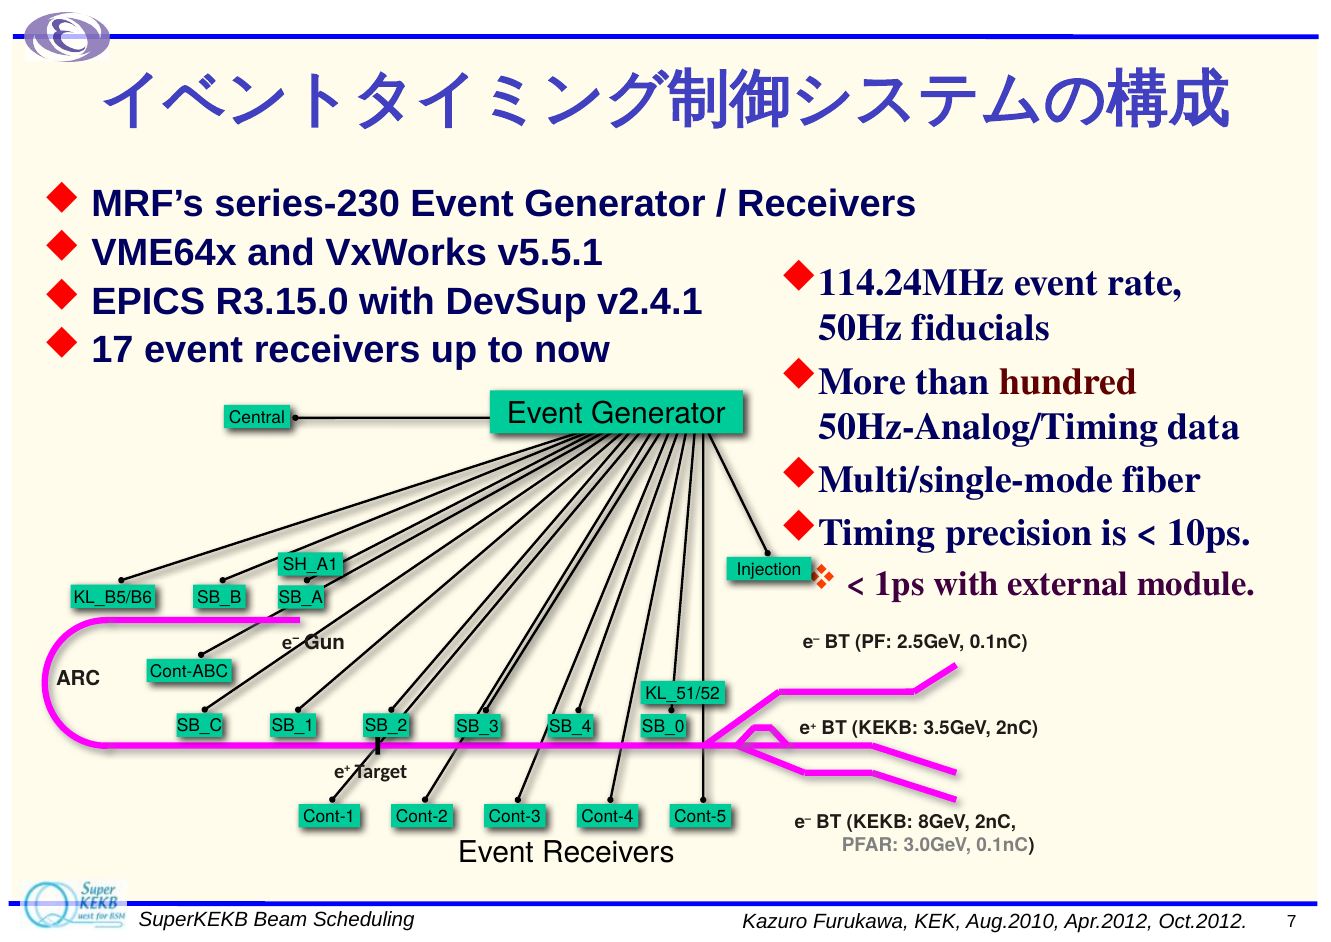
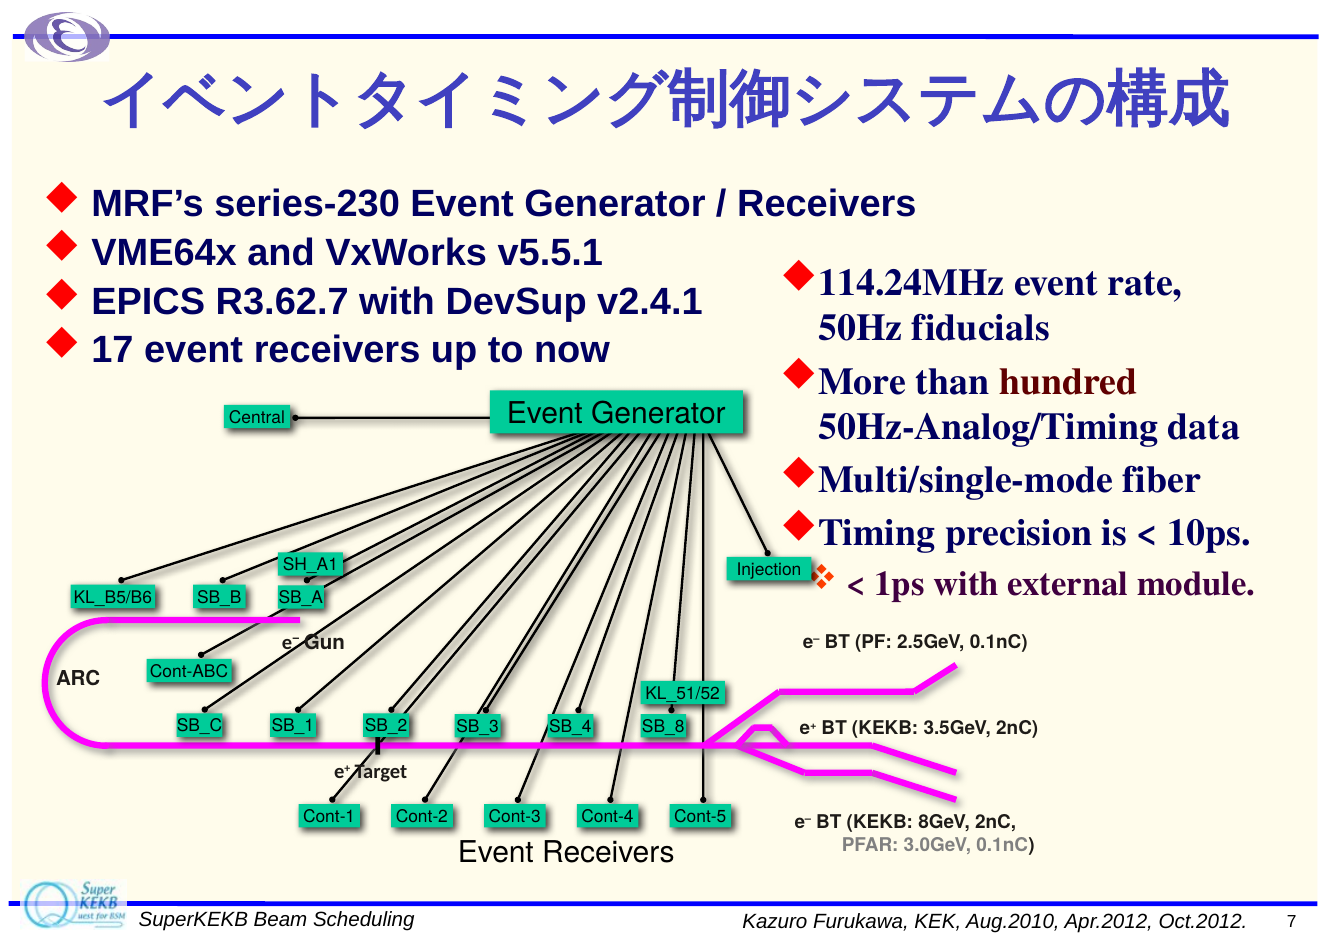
R3.15.0: R3.15.0 -> R3.62.7 (282, 301)
SB_0: SB_0 -> SB_8 (663, 727)
